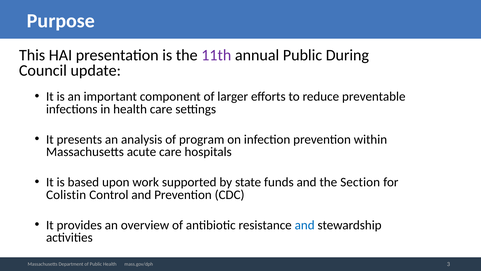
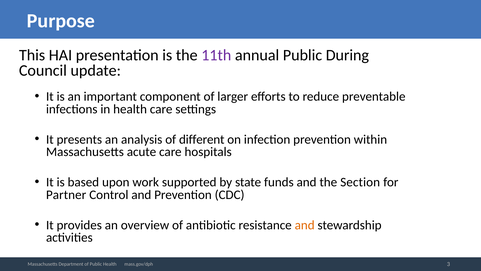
program: program -> different (202, 139)
Colistin: Colistin -> Partner (66, 195)
and colour: blue -> orange (305, 225)
